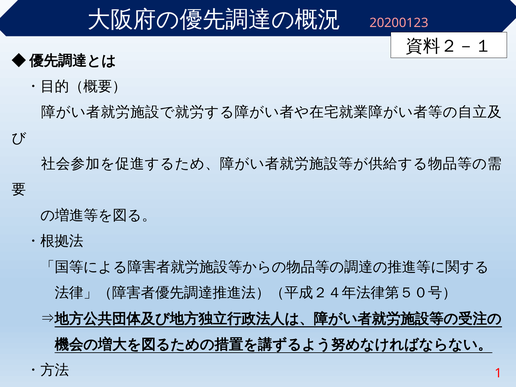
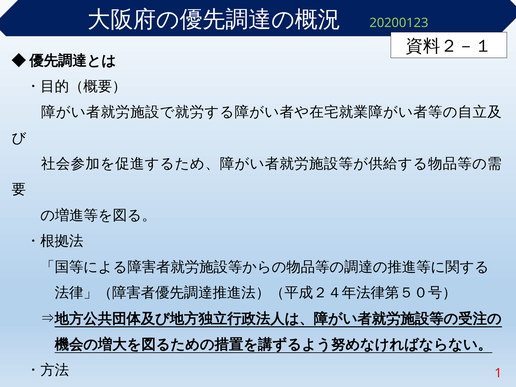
20200123 colour: pink -> light green (399, 23)
